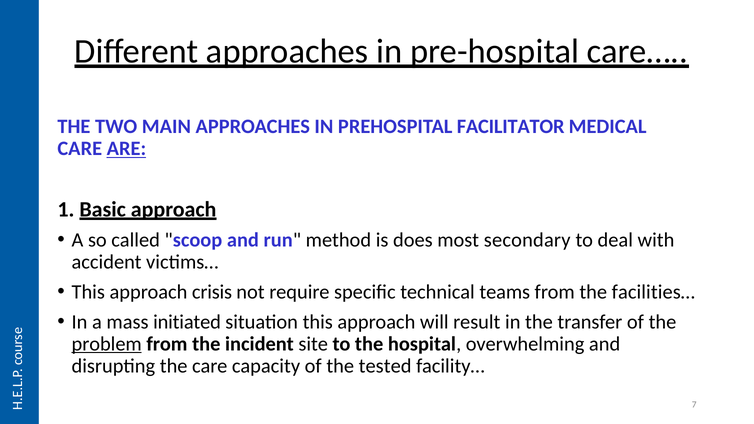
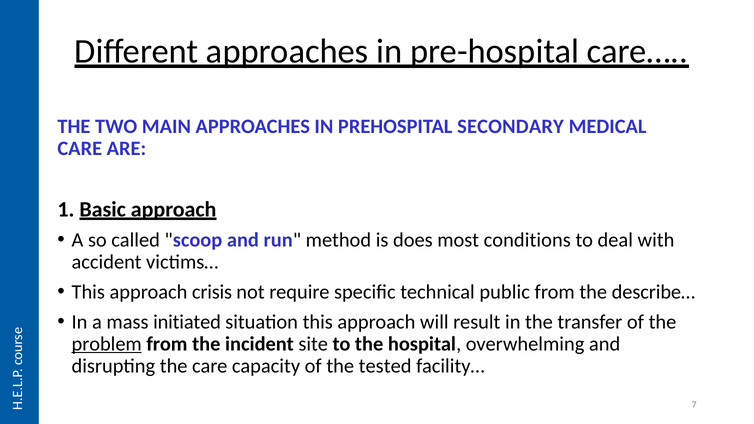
FACILITATOR: FACILITATOR -> SECONDARY (510, 127)
ARE underline: present -> none (126, 149)
secondary: secondary -> conditions (527, 240)
teams: teams -> public (505, 292)
facilities…: facilities… -> describe… (653, 292)
